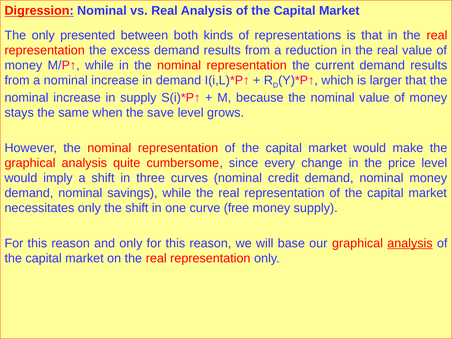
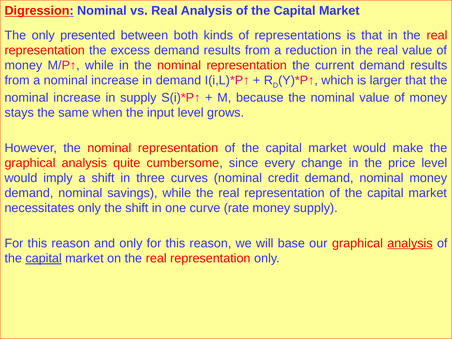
save: save -> input (161, 113)
free: free -> rate (236, 208)
capital underline: none -> present (44, 258)
